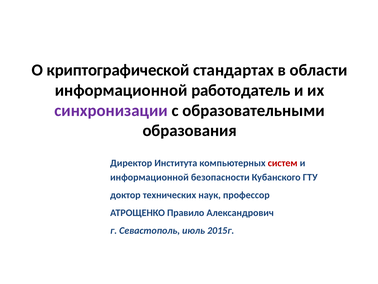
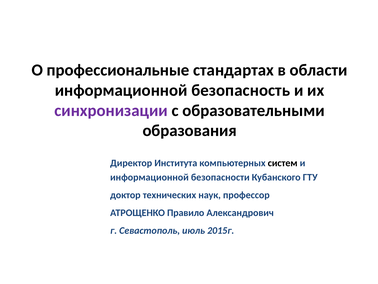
криптографической: криптографической -> профессиональные (118, 70)
работодатель: работодатель -> безопасность (241, 90)
систем colour: red -> black (283, 163)
